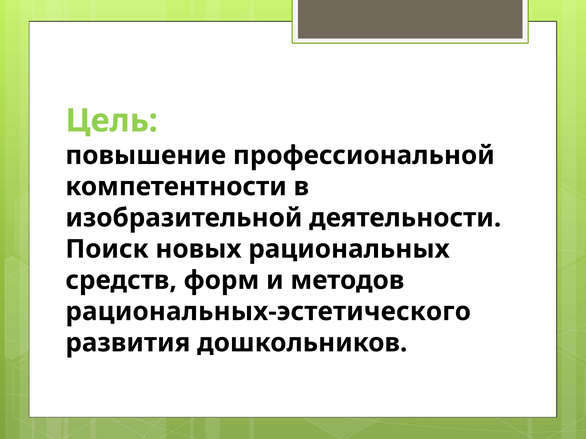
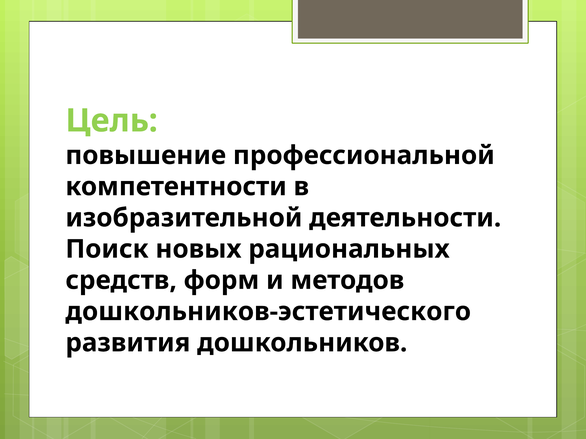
рациональных-эстетического: рациональных-эстетического -> дошкольников-эстетического (268, 312)
